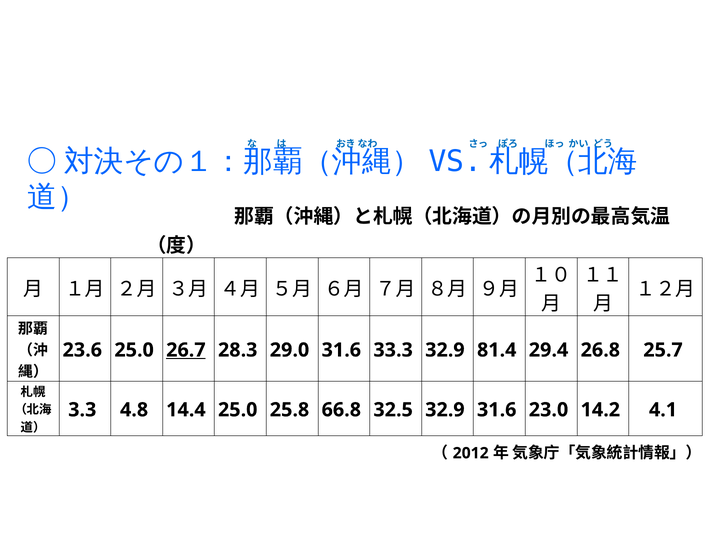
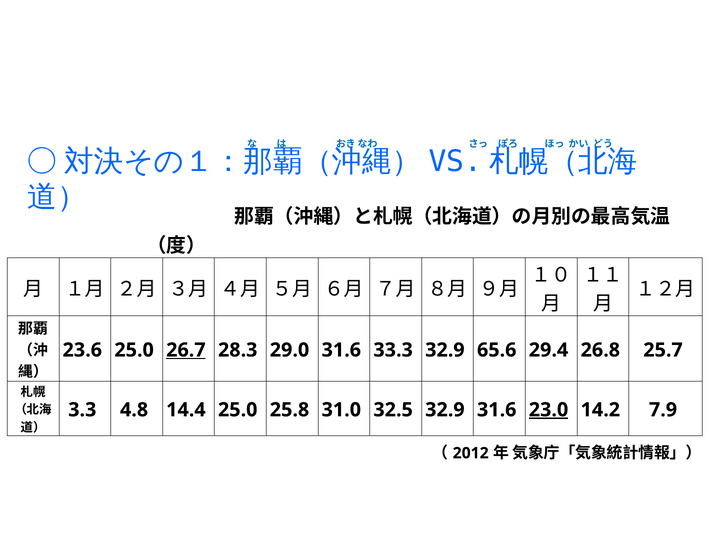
81.4: 81.4 -> 65.6 (497, 350)
66.8: 66.8 -> 31.0 (341, 410)
23.0 underline: none -> present (549, 410)
4.1: 4.1 -> 7.9 (663, 410)
